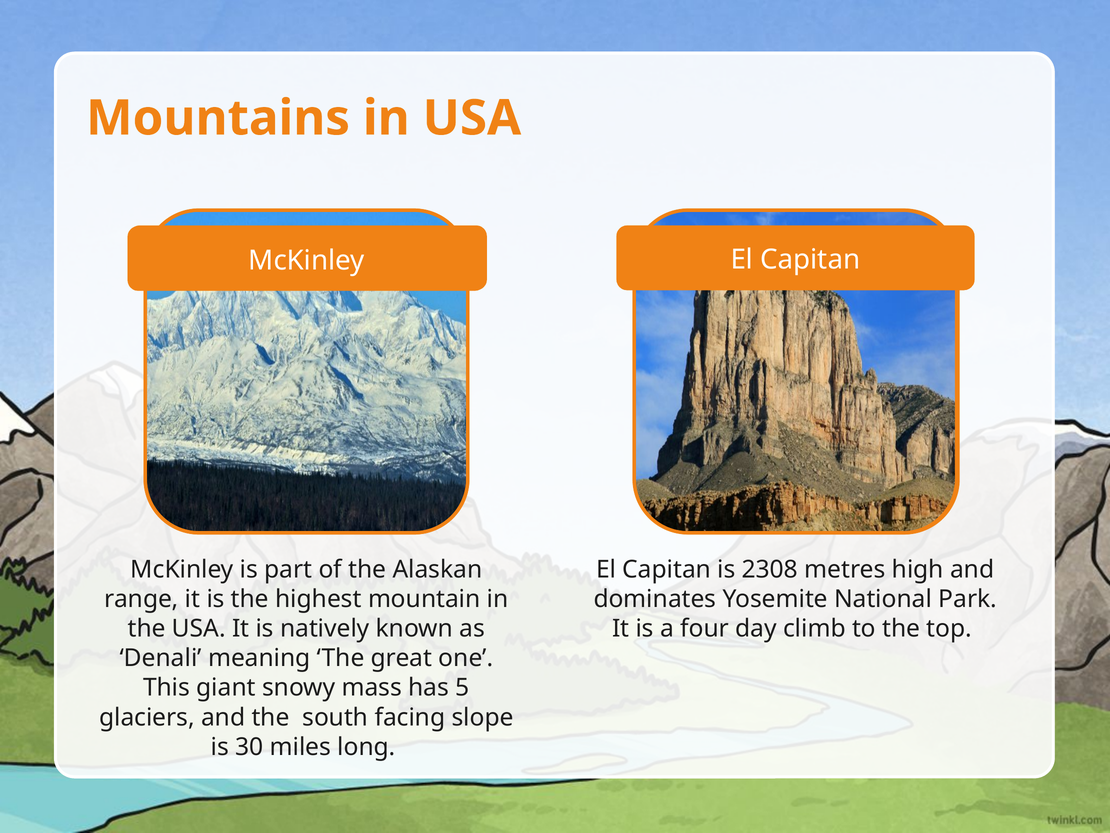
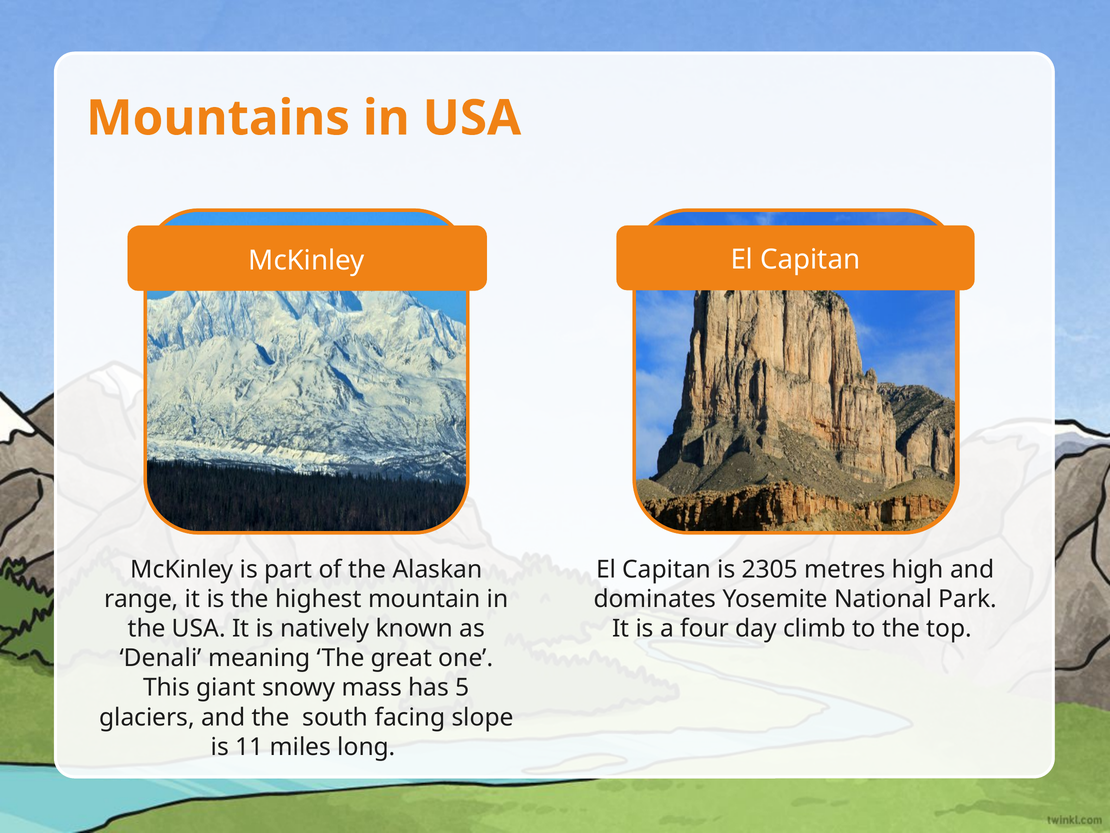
2308: 2308 -> 2305 (770, 569)
30: 30 -> 11 (249, 747)
